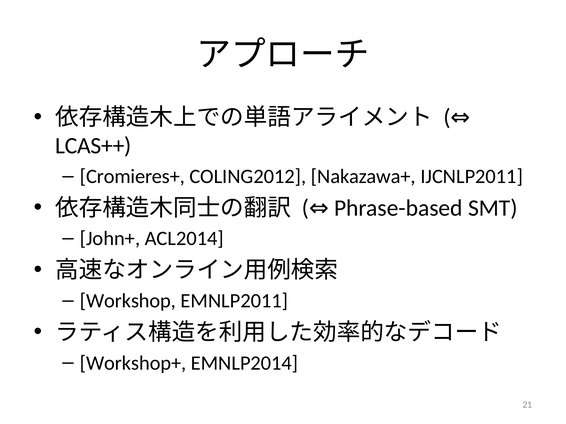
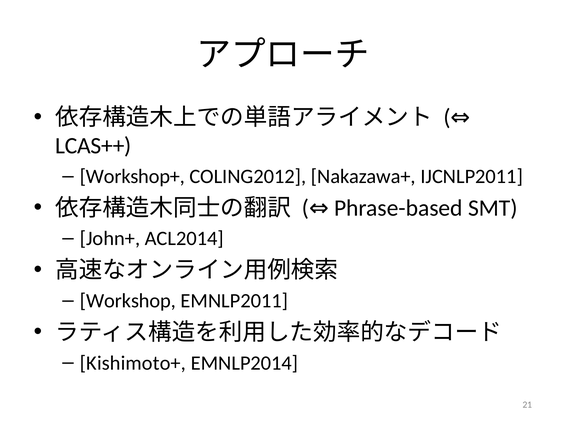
Cromieres+: Cromieres+ -> Workshop+ (132, 177)
Workshop+: Workshop+ -> Kishimoto+ (133, 363)
